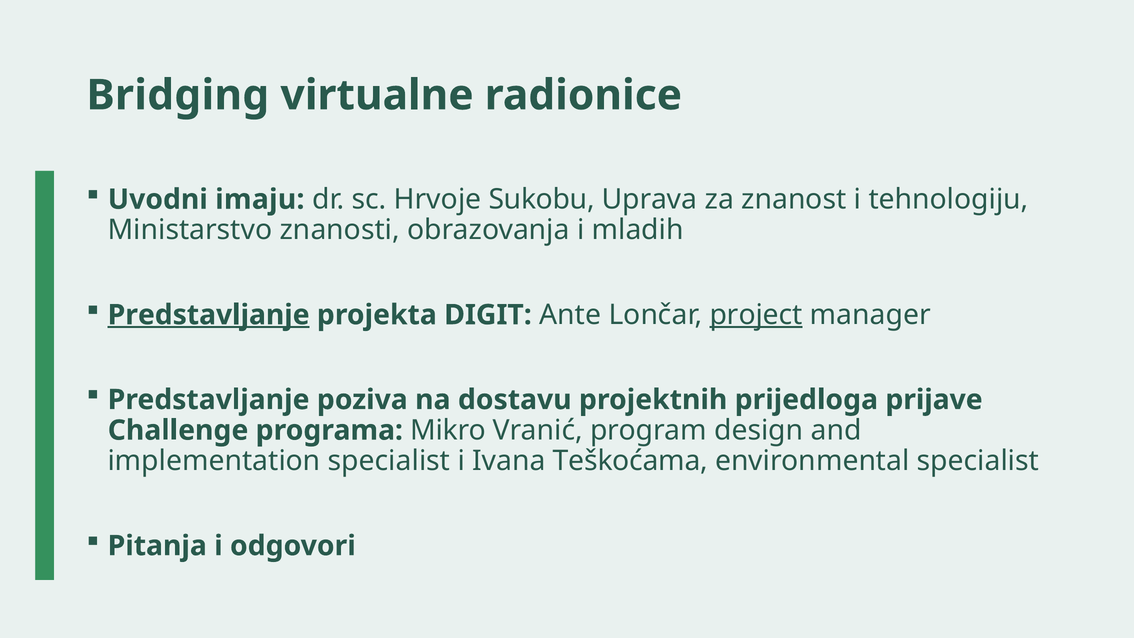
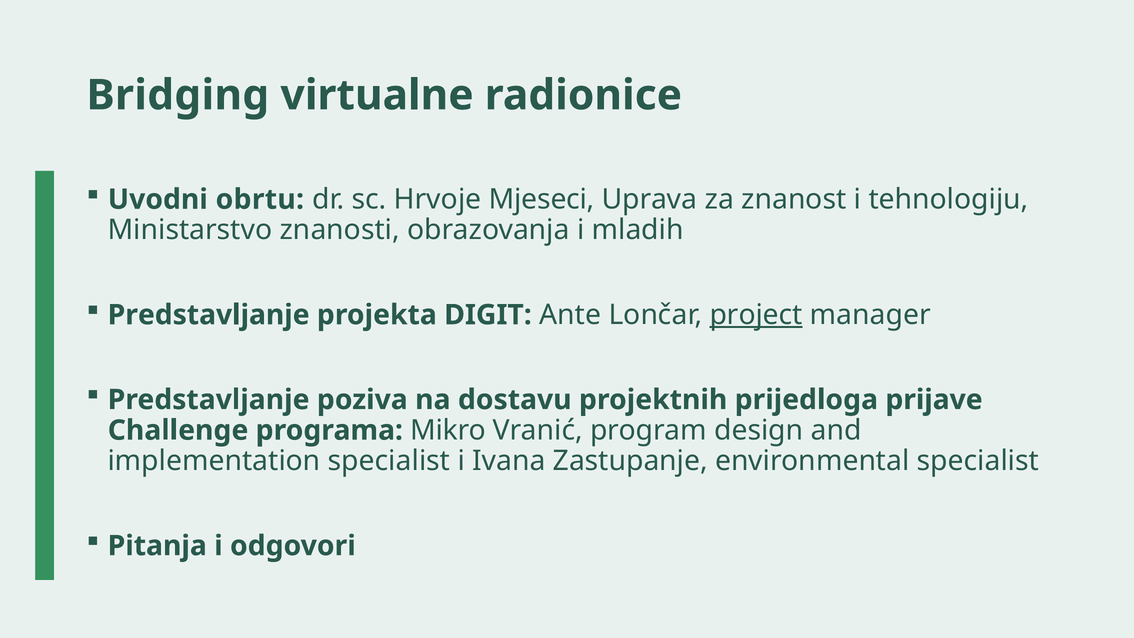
imaju: imaju -> obrtu (260, 199)
Sukobu: Sukobu -> Mjeseci (542, 199)
Predstavljanje underline: present -> none (209, 315)
Teškoćama: Teškoćama -> Zastupanje (630, 461)
